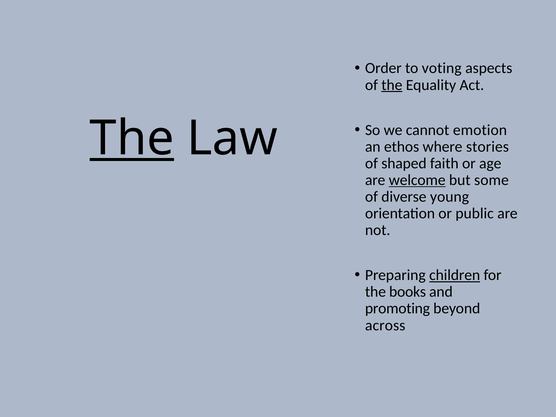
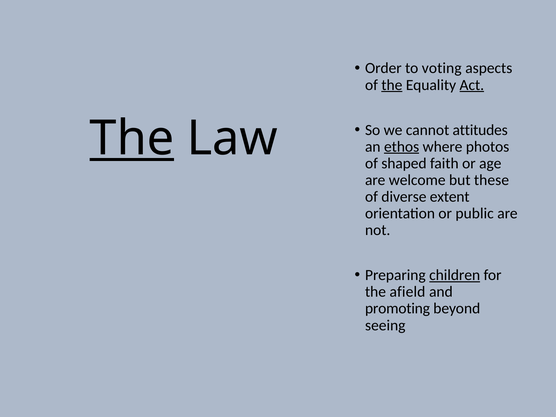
Act underline: none -> present (472, 85)
emotion: emotion -> attitudes (480, 130)
ethos underline: none -> present (402, 147)
stories: stories -> photos (488, 147)
welcome underline: present -> none (417, 180)
some: some -> these (492, 180)
young: young -> extent (450, 197)
books: books -> afield (407, 292)
across: across -> seeing (385, 325)
